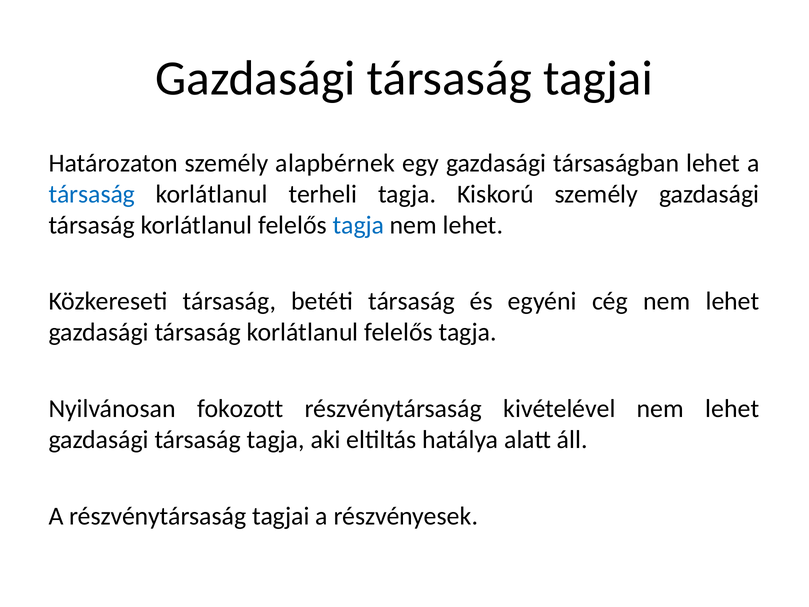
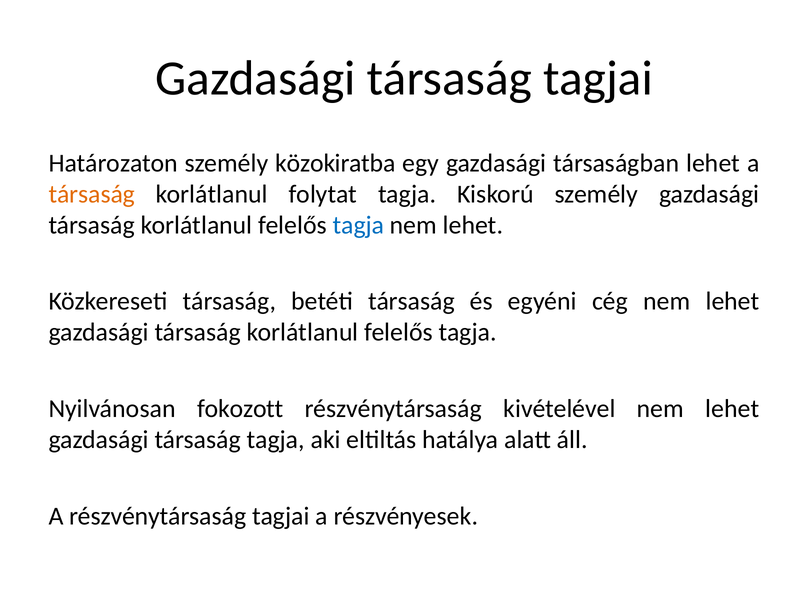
alapbérnek: alapbérnek -> közokiratba (335, 163)
társaság colour: blue -> orange (92, 194)
terheli: terheli -> folytat (323, 194)
